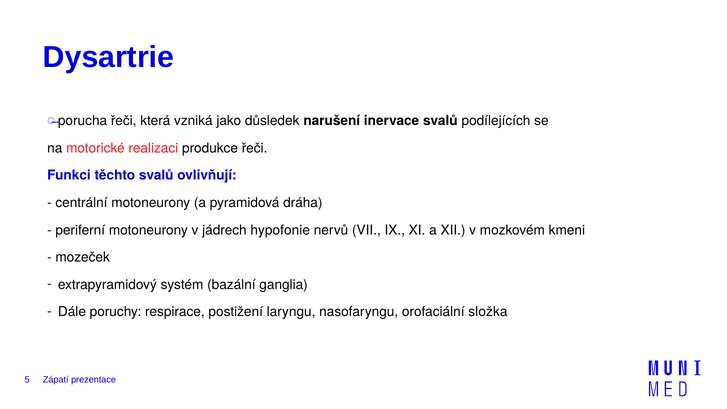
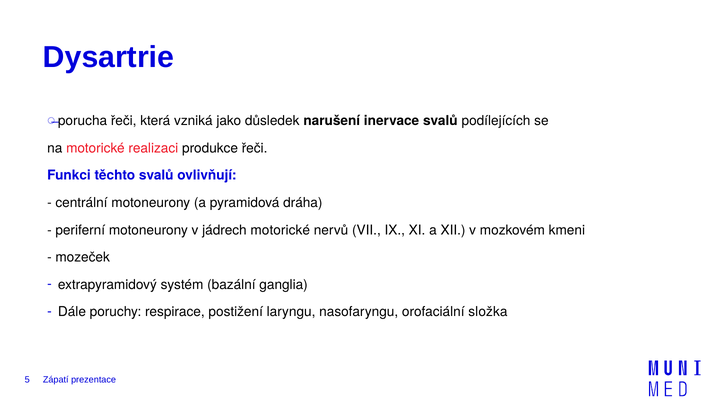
jádrech hypofonie: hypofonie -> motorické (280, 230)
